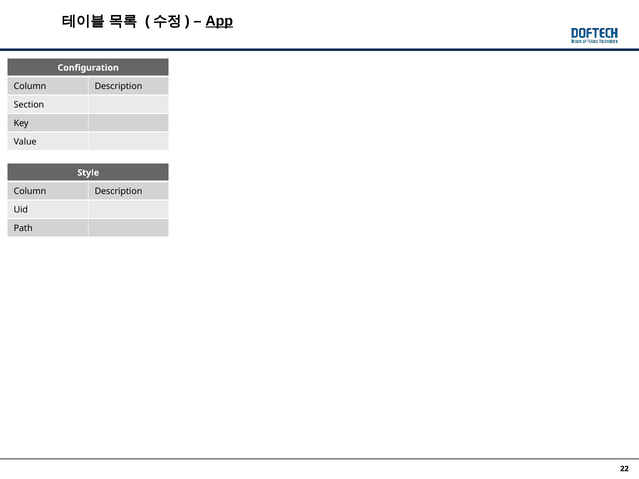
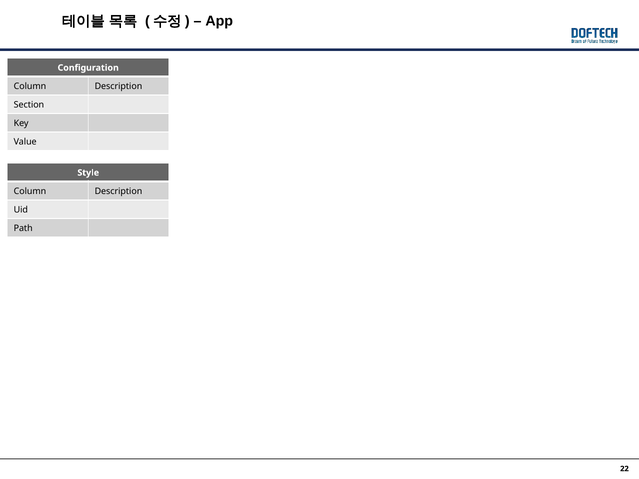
App underline: present -> none (219, 21)
